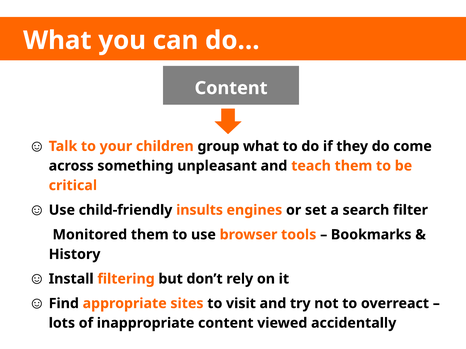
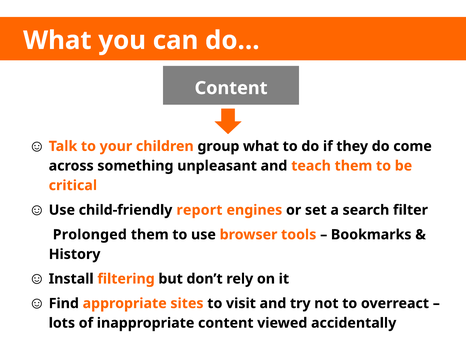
insults: insults -> report (199, 210)
Monitored: Monitored -> Prolonged (90, 235)
